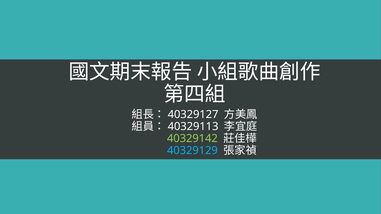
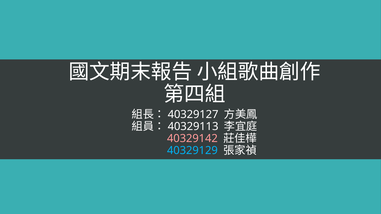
40329142 colour: light green -> pink (192, 139)
